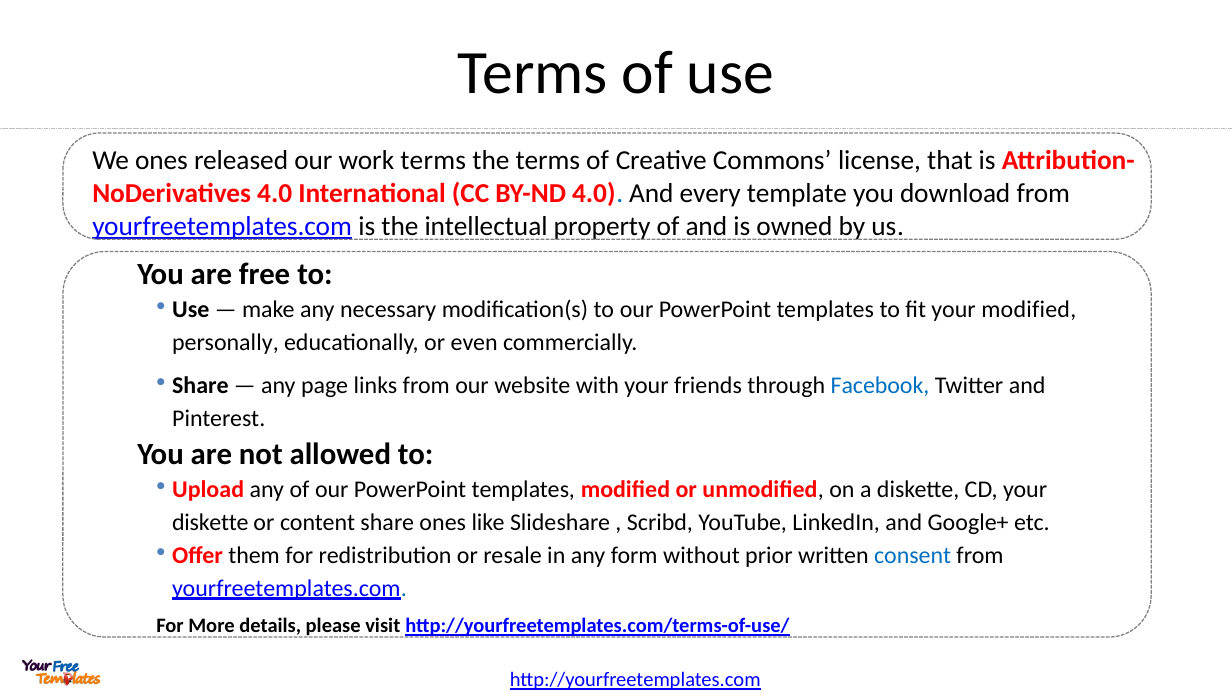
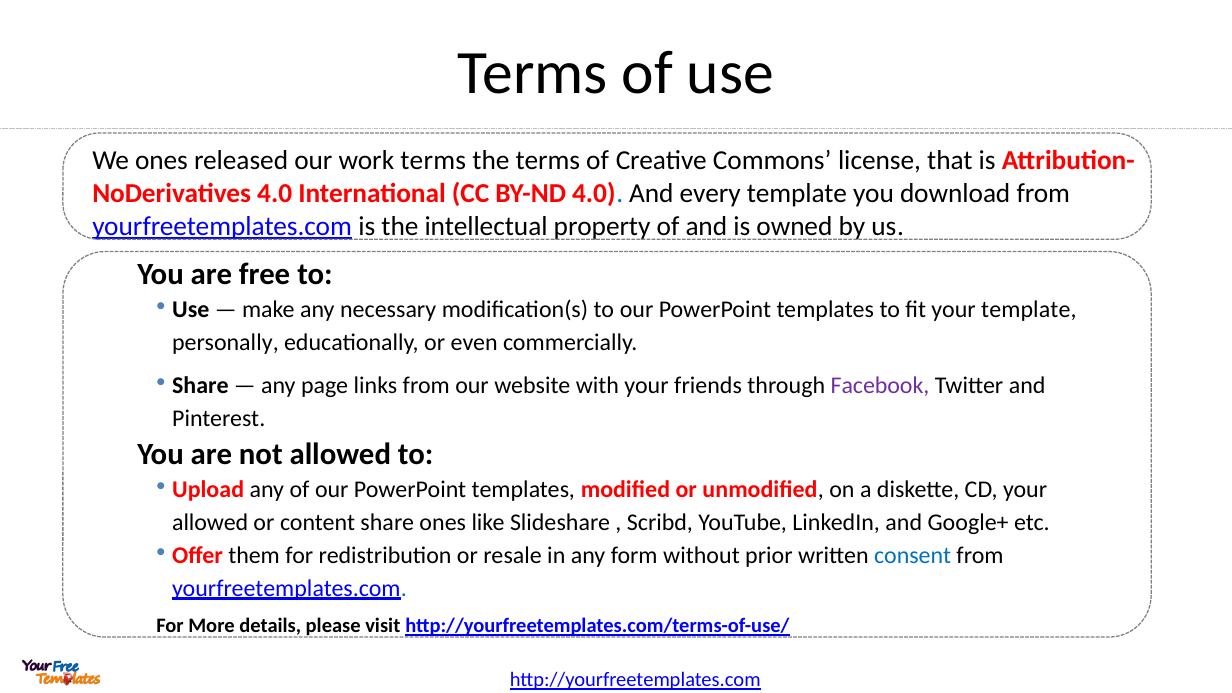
your modified: modified -> template (1029, 310)
Facebook colour: blue -> purple (880, 386)
diskette: diskette -> allowed (210, 523)
